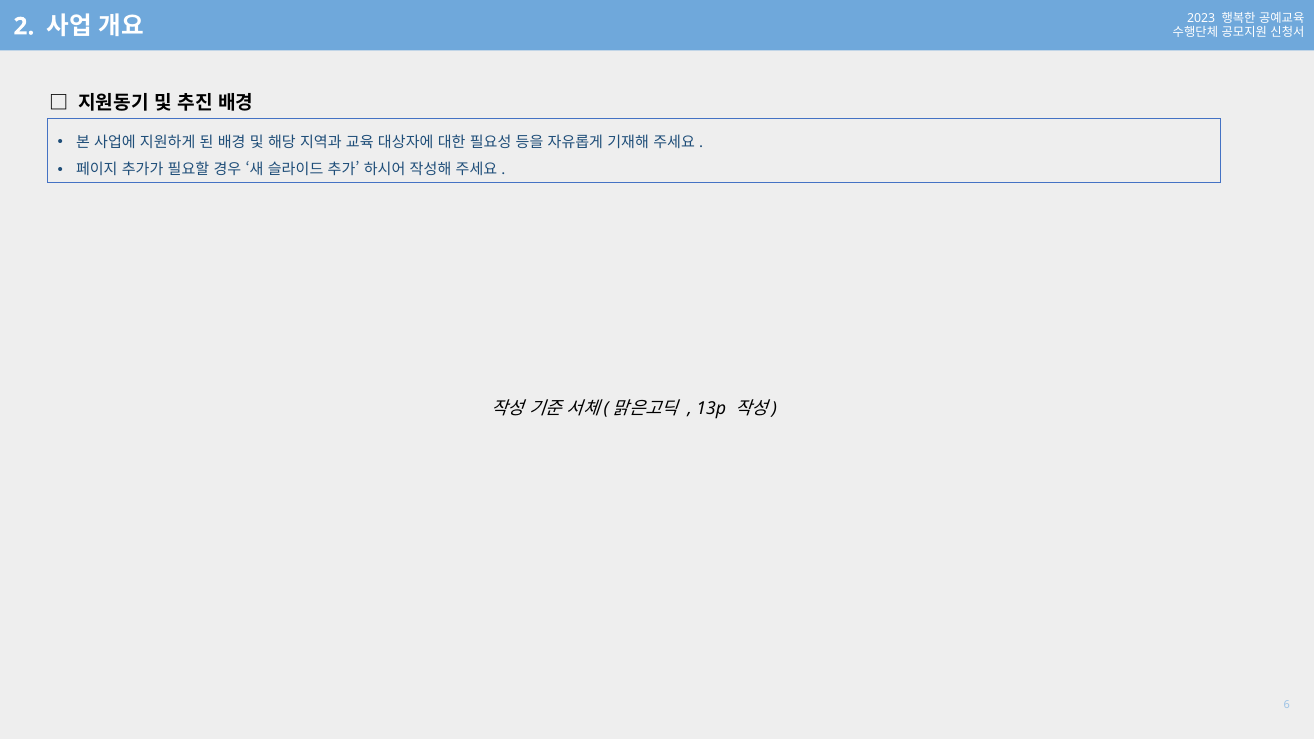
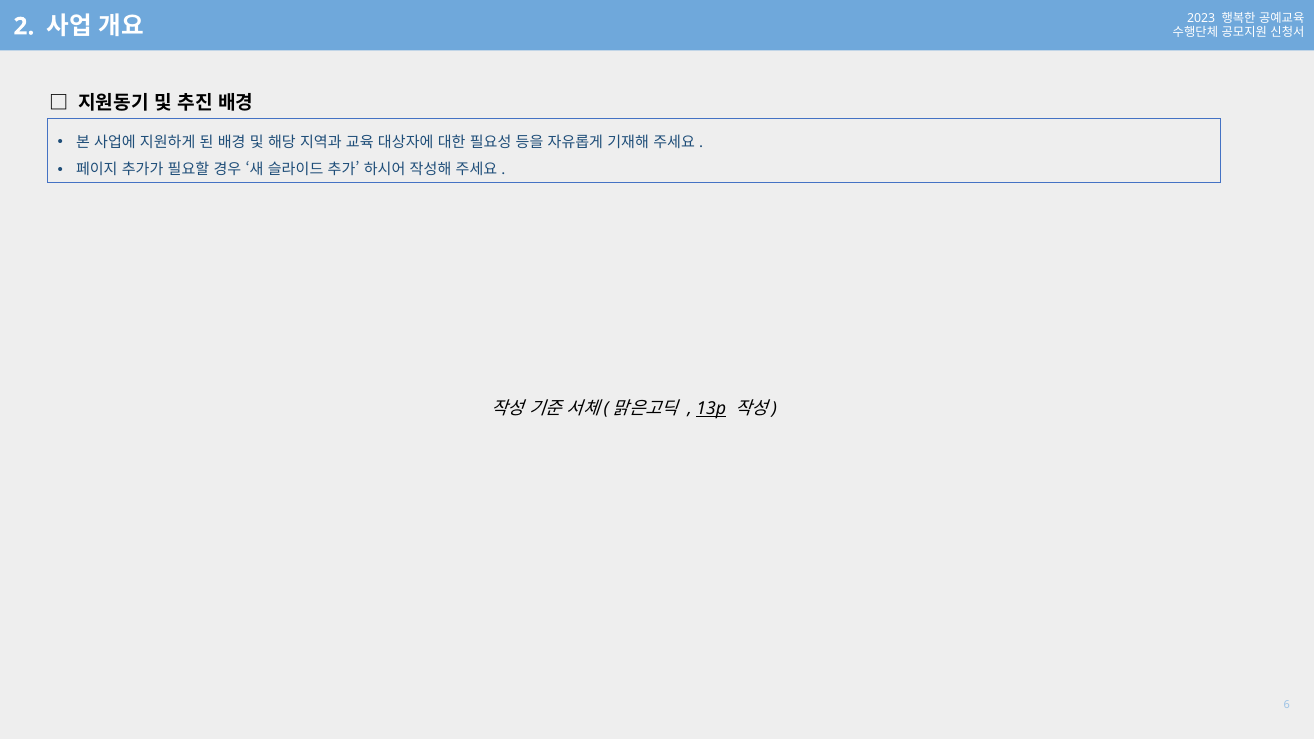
13p underline: none -> present (711, 409)
